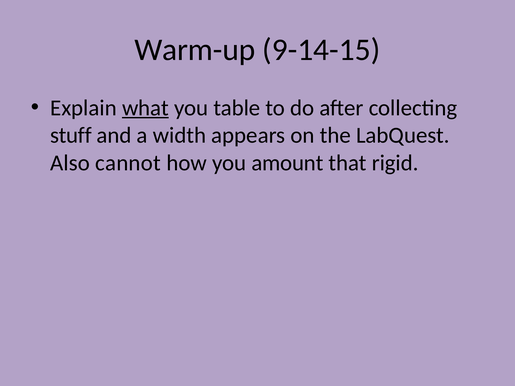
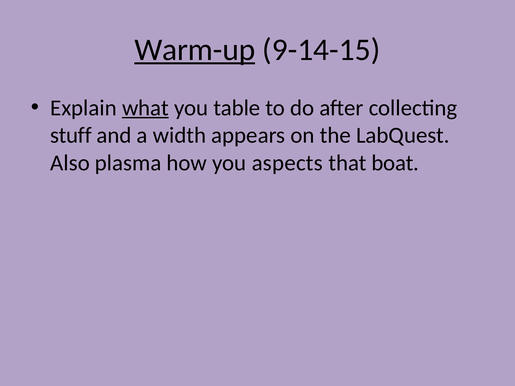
Warm-up underline: none -> present (195, 50)
cannot: cannot -> plasma (128, 163)
amount: amount -> aspects (287, 163)
rigid: rigid -> boat (395, 163)
